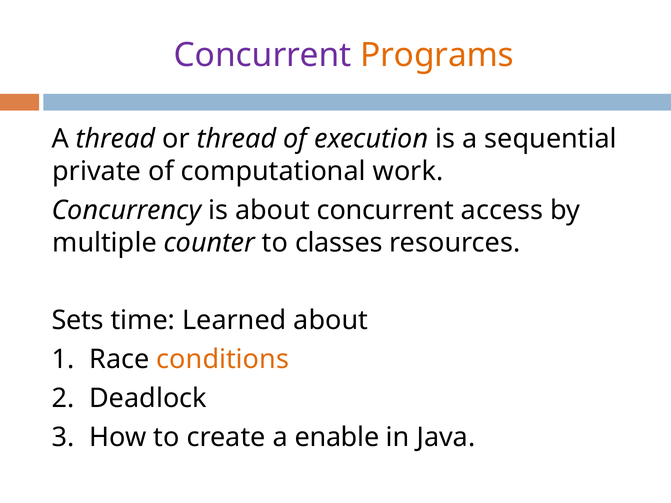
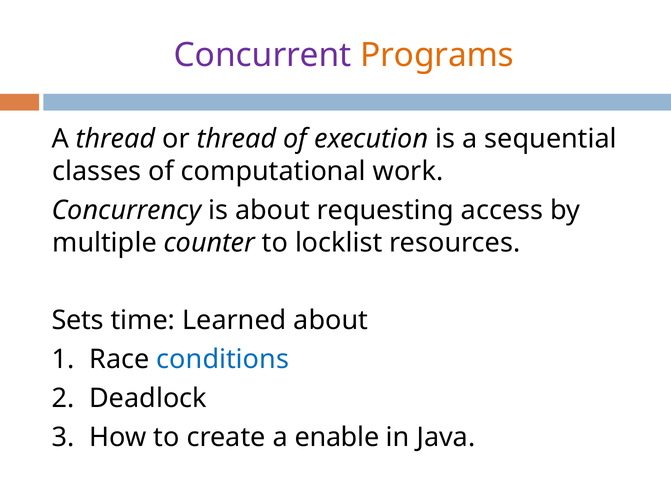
private: private -> classes (97, 171)
about concurrent: concurrent -> requesting (385, 210)
classes: classes -> locklist (339, 243)
conditions colour: orange -> blue (223, 360)
